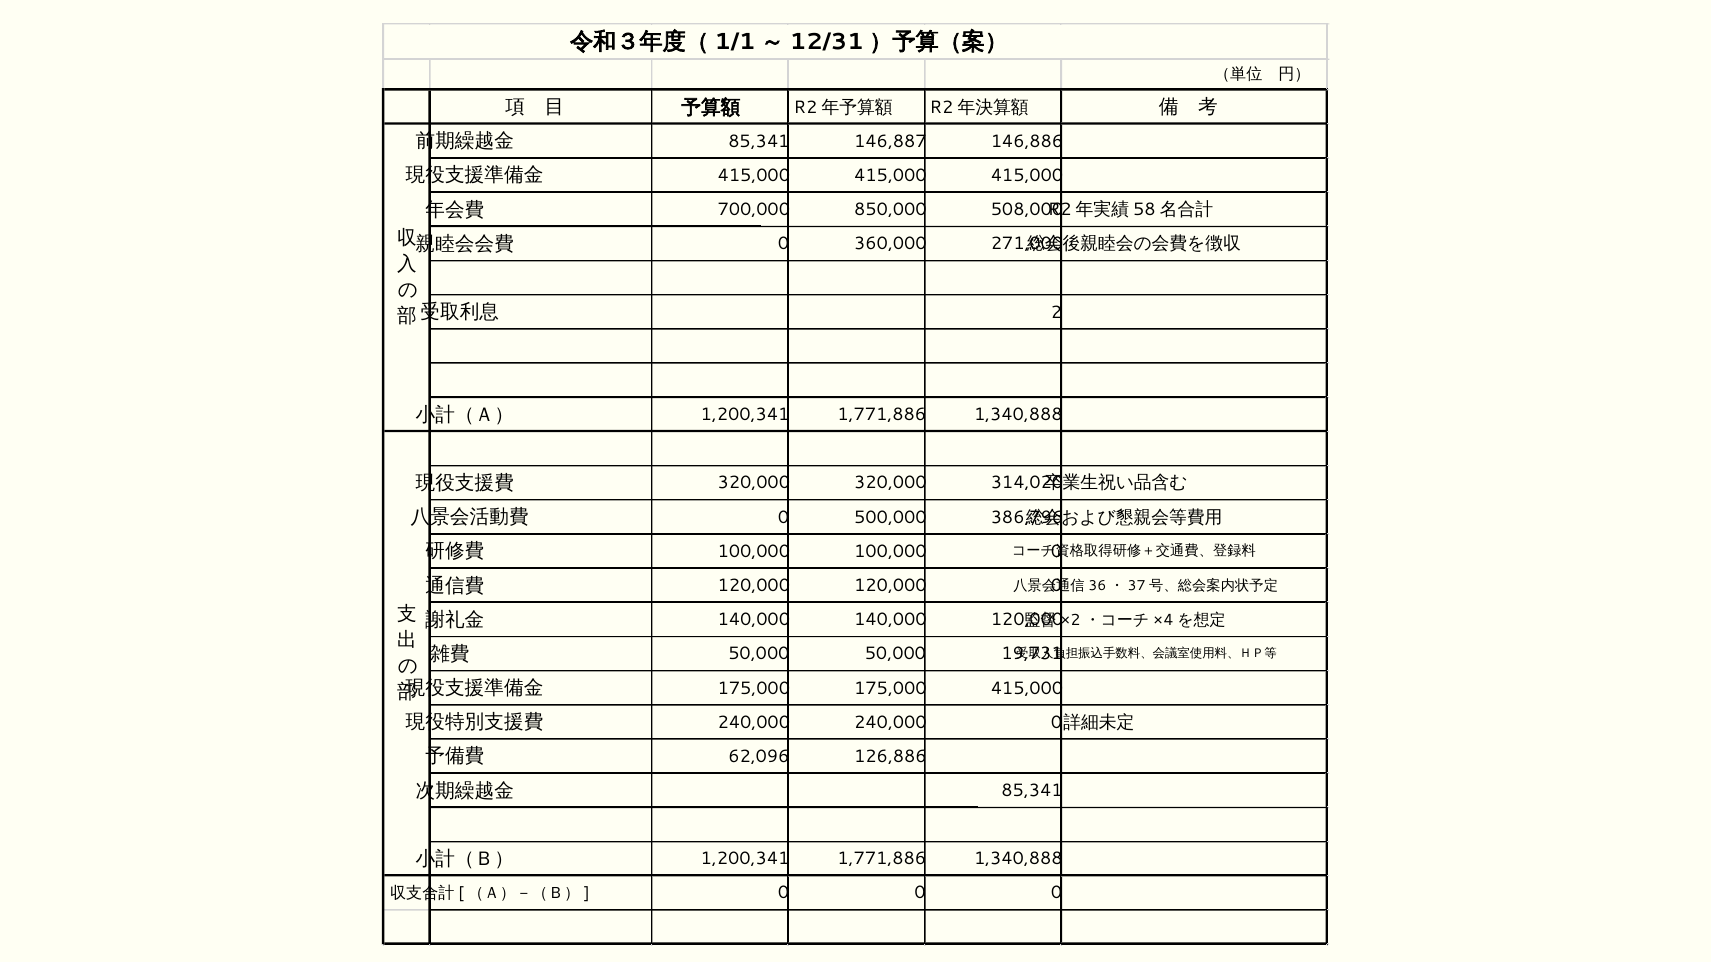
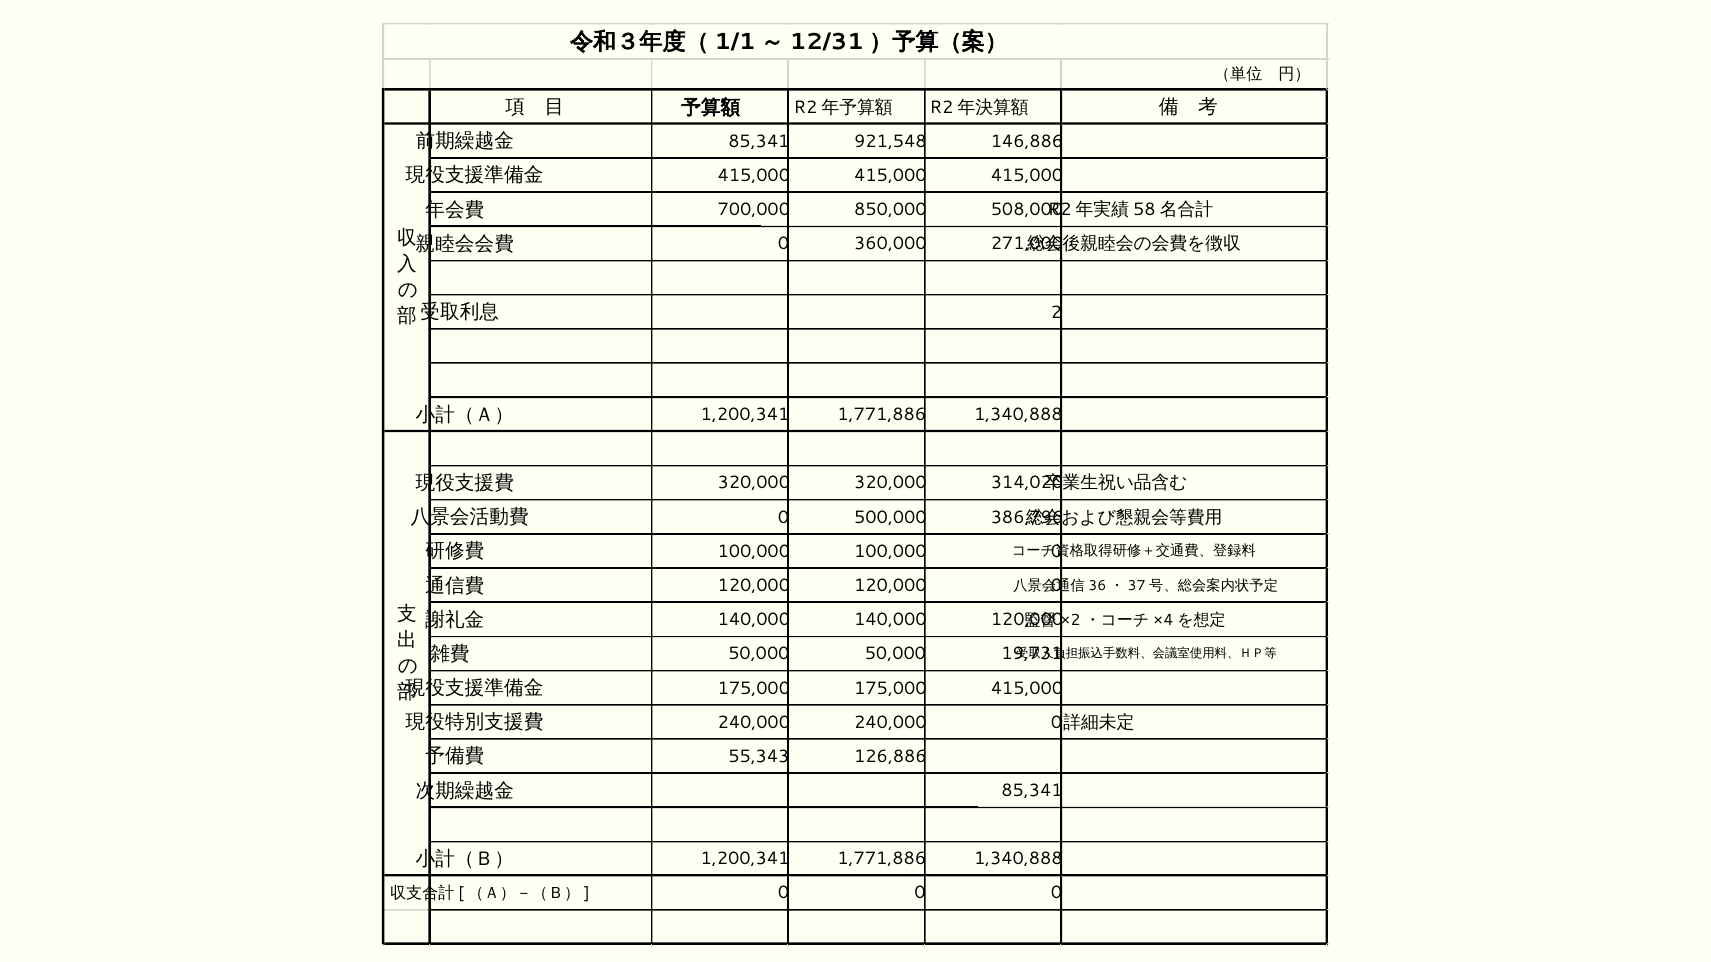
146,887: 146,887 -> 921,548 (890, 141)
62,096: 62,096 -> 55,343 (759, 757)
